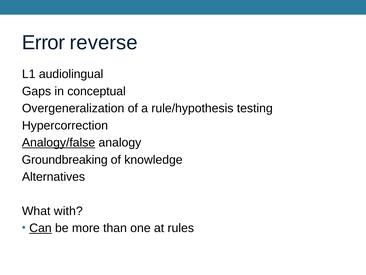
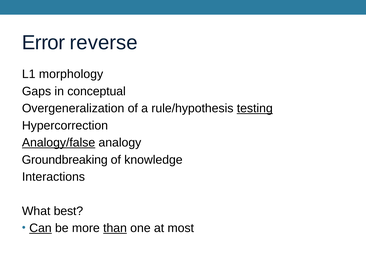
audiolingual: audiolingual -> morphology (71, 74)
testing underline: none -> present (255, 108)
Alternatives: Alternatives -> Interactions (53, 177)
with: with -> best (68, 211)
than underline: none -> present (115, 228)
rules: rules -> most (181, 228)
